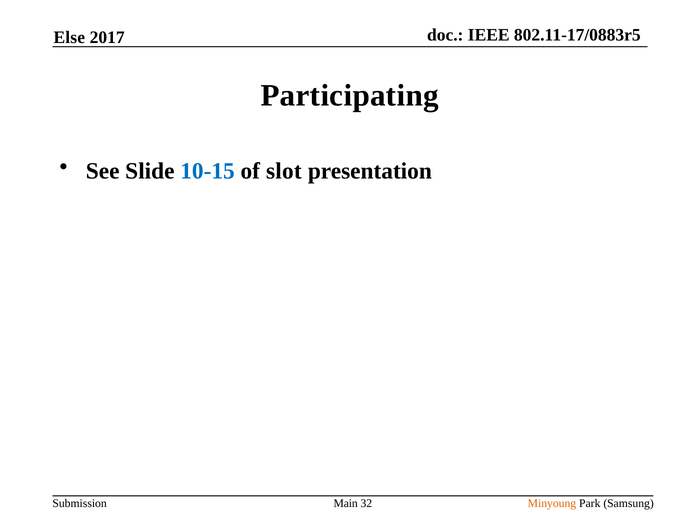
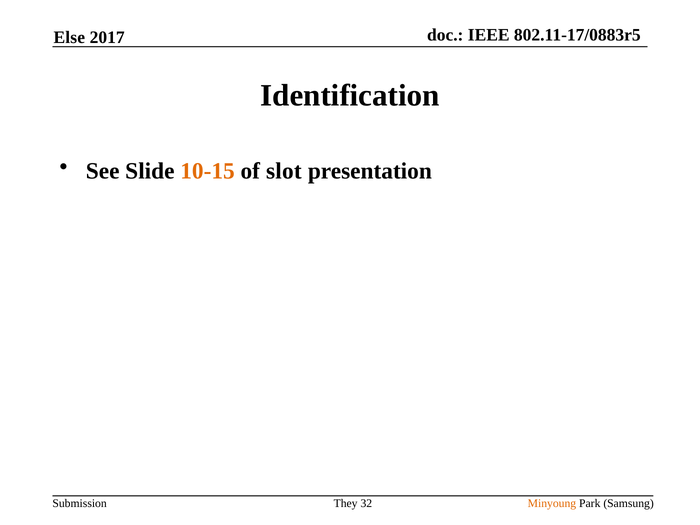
Participating: Participating -> Identification (350, 95)
10-15 colour: blue -> orange (208, 171)
Main: Main -> They (346, 504)
